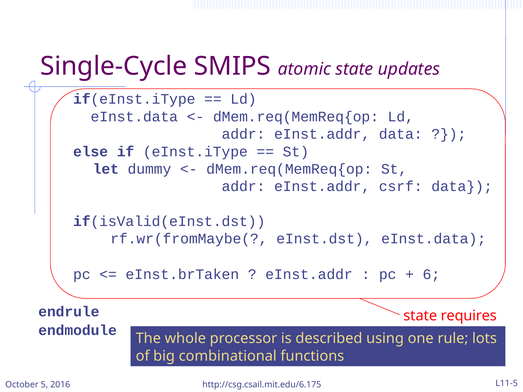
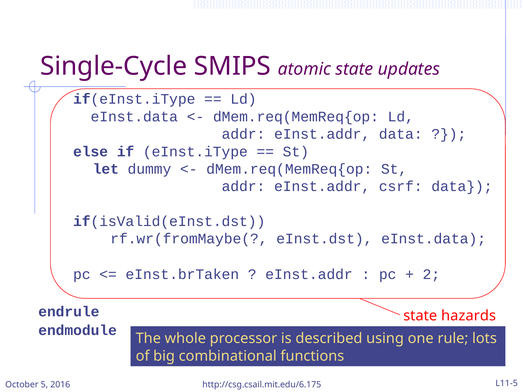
6: 6 -> 2 (431, 275)
requires: requires -> hazards (469, 316)
